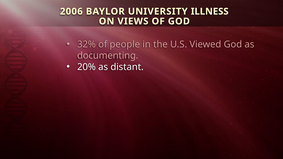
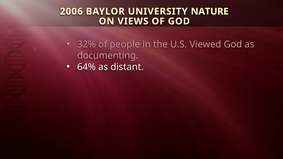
ILLNESS: ILLNESS -> NATURE (210, 11)
20%: 20% -> 64% (86, 67)
